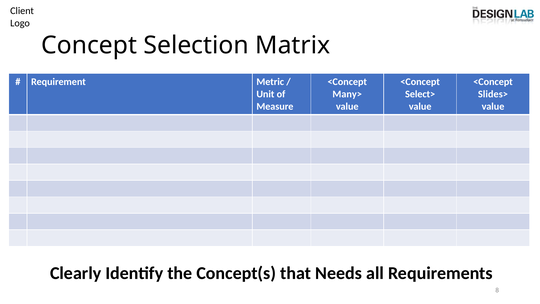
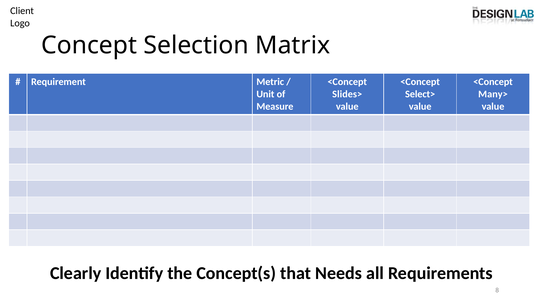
Many>: Many> -> Slides> (347, 94)
Slides>: Slides> -> Many> (493, 94)
